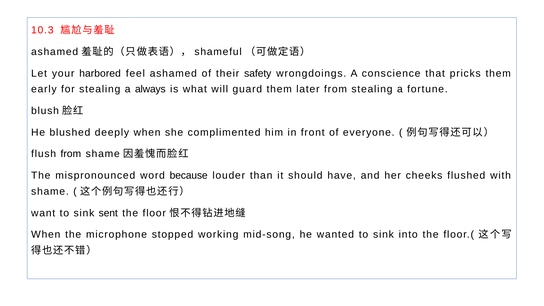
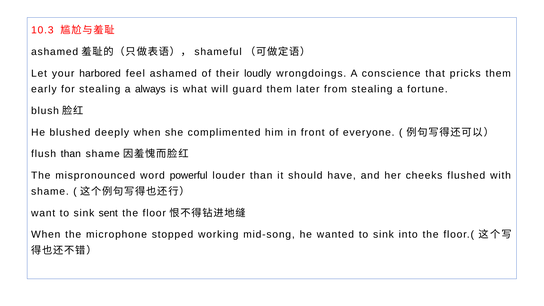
safety: safety -> loudly (258, 73)
flush from: from -> than (71, 154)
because: because -> powerful (189, 175)
